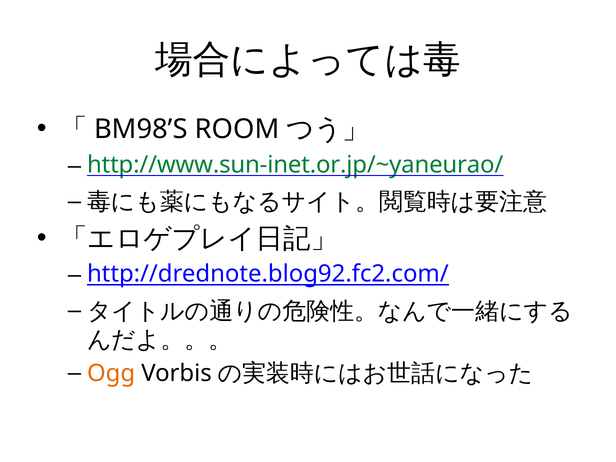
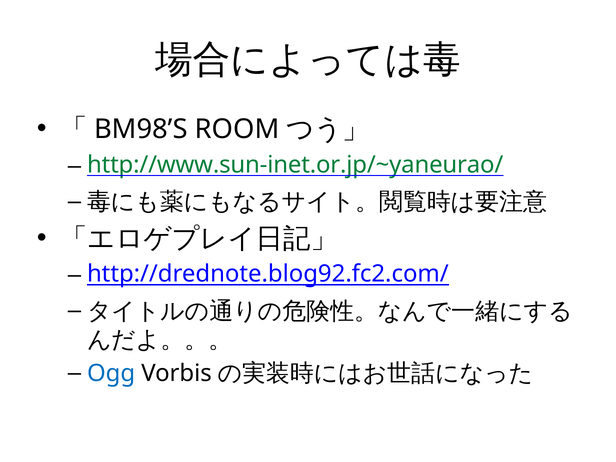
Ogg colour: orange -> blue (111, 374)
